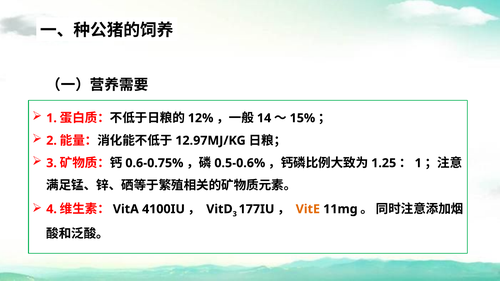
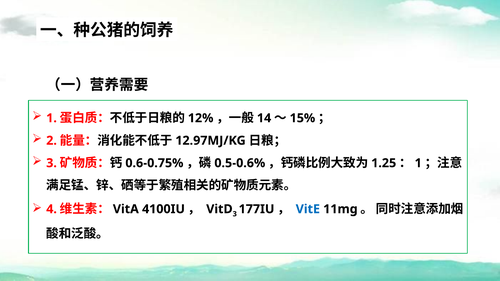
VitE colour: orange -> blue (308, 209)
